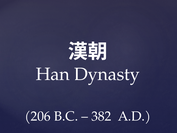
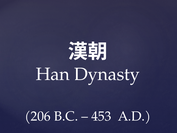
382: 382 -> 453 (101, 116)
